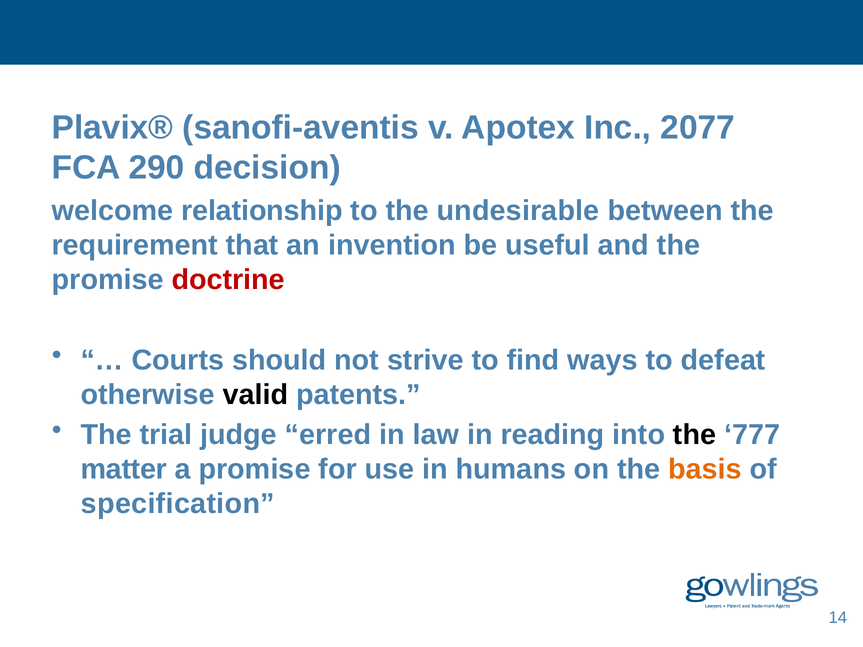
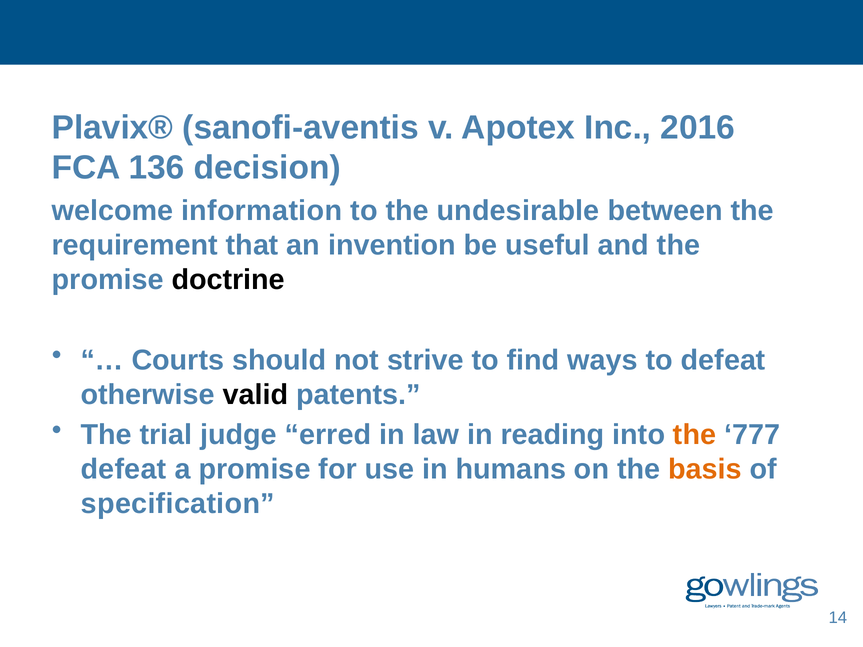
2077: 2077 -> 2016 (698, 127)
290: 290 -> 136 (157, 168)
relationship: relationship -> information (262, 211)
doctrine colour: red -> black (228, 280)
the colour: black -> orange (695, 435)
matter: matter -> defeat (124, 469)
